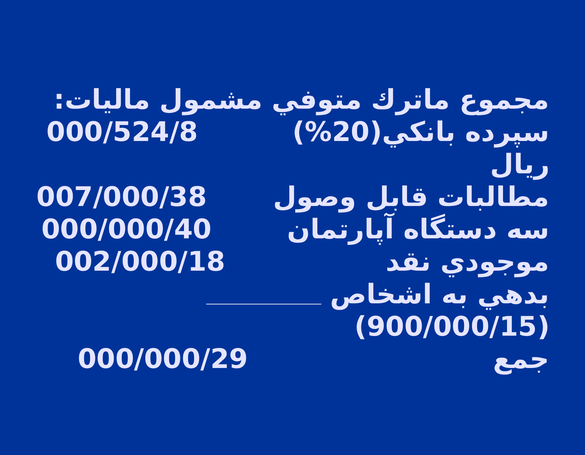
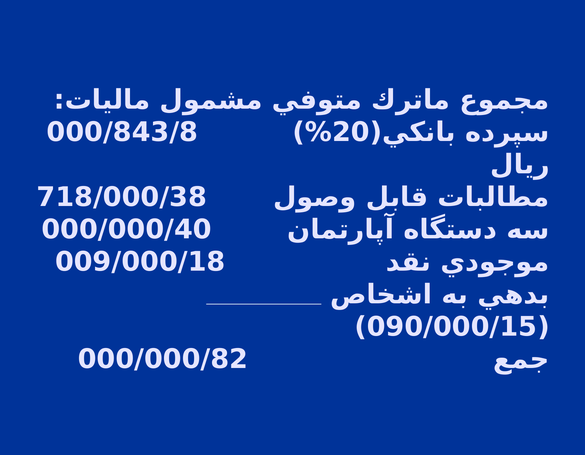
000/524/8: 000/524/8 -> 000/843/8 (122, 132)
007/000/38: 007/000/38 -> 718/000/38 (122, 197)
002/000/18: 002/000/18 -> 009/000/18 (140, 262)
900/000/15: 900/000/15 -> 090/000/15 (452, 327)
000/000/29: 000/000/29 -> 000/000/82 (163, 360)
